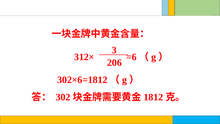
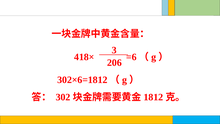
312×: 312× -> 418× (84, 57)
